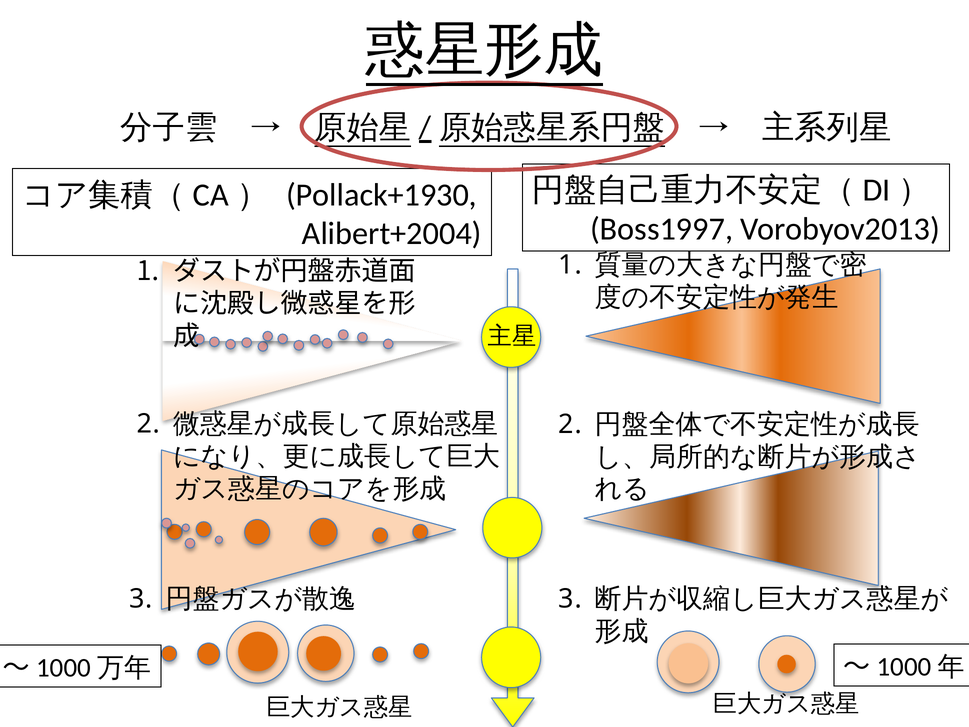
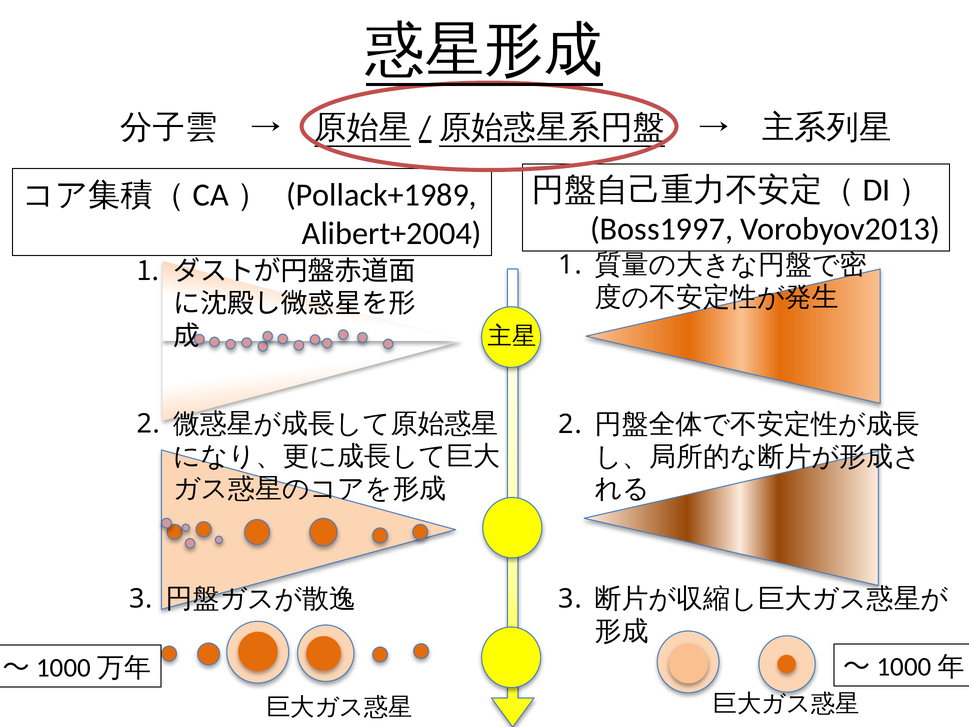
Pollack+1930: Pollack+1930 -> Pollack+1989 (382, 195)
